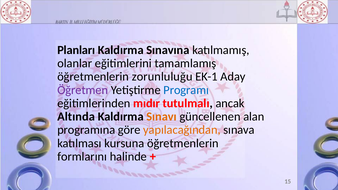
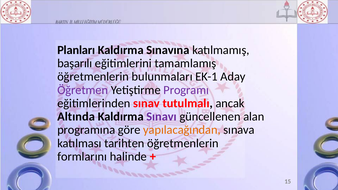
olanlar: olanlar -> başarılı (75, 63)
zorunluluğu: zorunluluğu -> bulunmaları (162, 77)
Programı colour: blue -> purple (186, 90)
mıdır: mıdır -> sınav (147, 103)
Sınavı colour: orange -> purple (162, 117)
kursuna: kursuna -> tarihten (124, 143)
